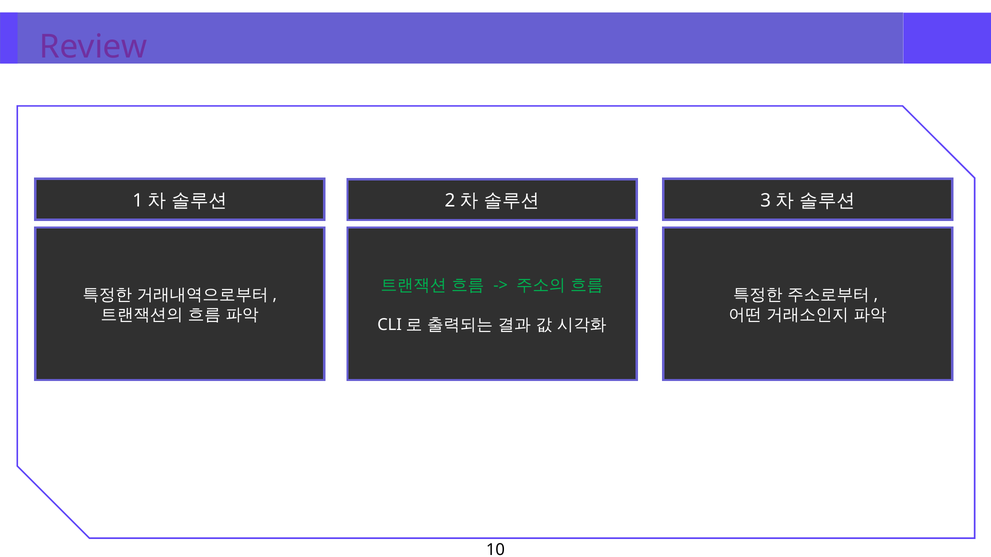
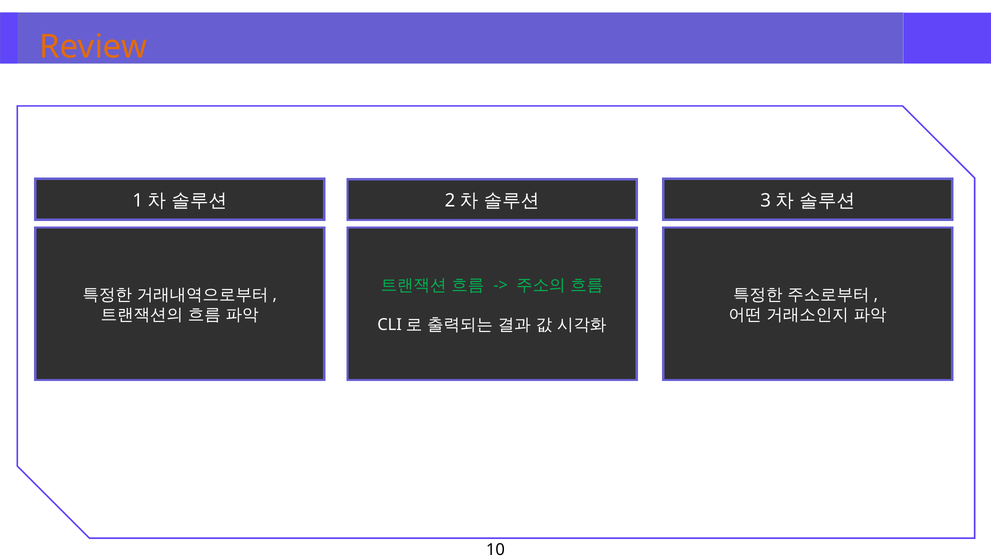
Review colour: purple -> orange (93, 47)
